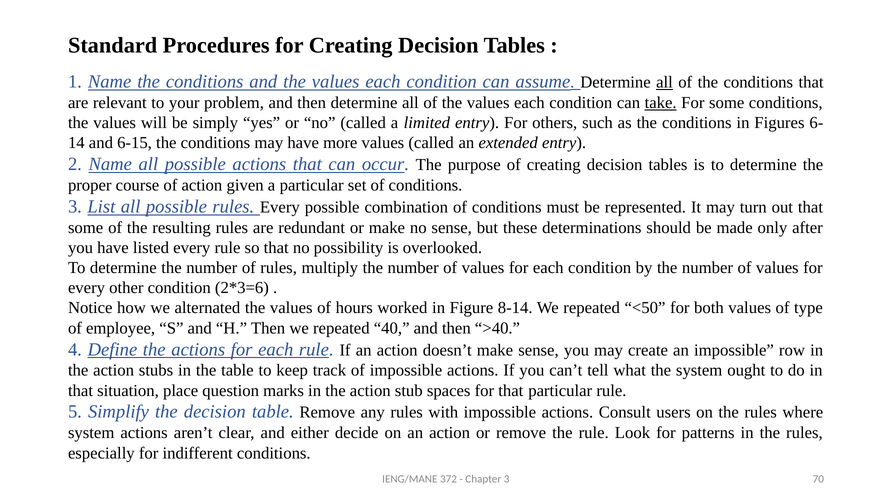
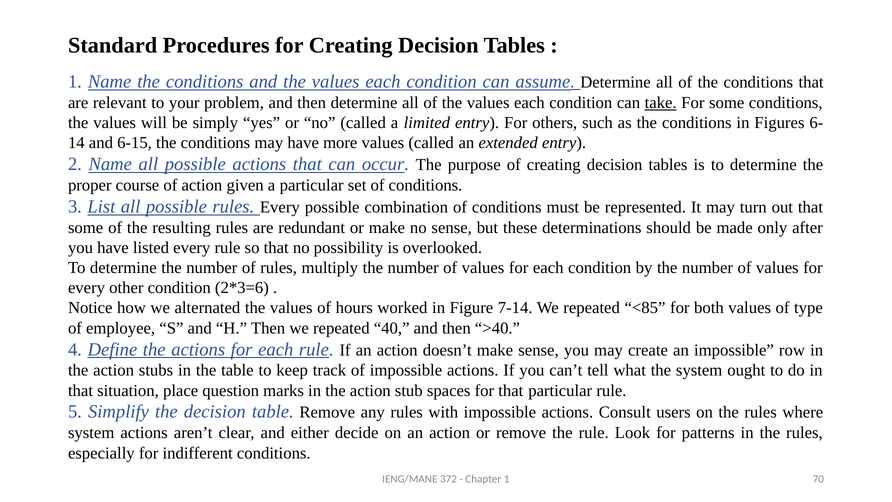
all underline: present -> none (665, 82)
8-14: 8-14 -> 7-14 (515, 308)
<50: <50 -> <85 (645, 308)
Chapter 3: 3 -> 1 (507, 479)
